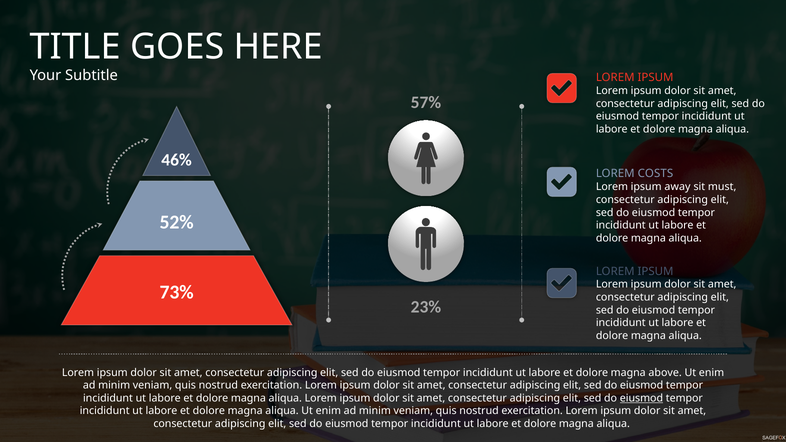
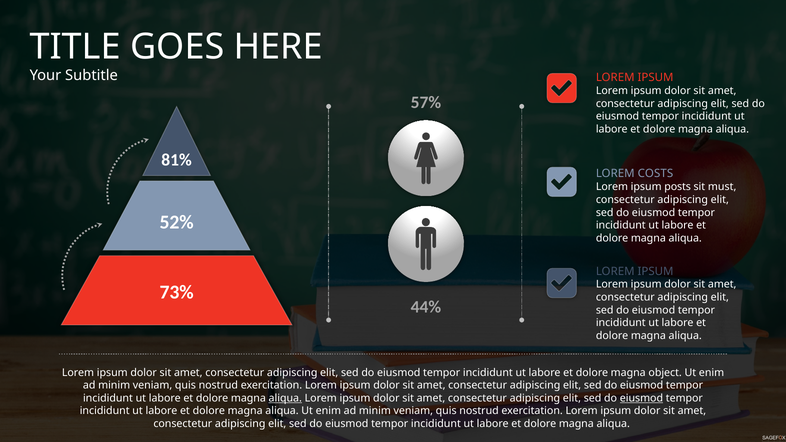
46%: 46% -> 81% (177, 160)
away: away -> posts (678, 187)
23%: 23% -> 44% (426, 307)
above: above -> object (665, 373)
aliqua underline: none -> present (285, 398)
